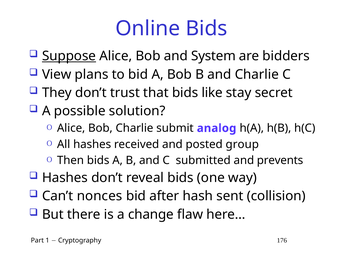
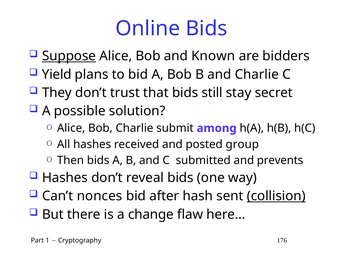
System: System -> Known (213, 56)
View: View -> Yield (57, 75)
like: like -> still (212, 93)
analog: analog -> among (217, 128)
collision underline: none -> present (276, 196)
